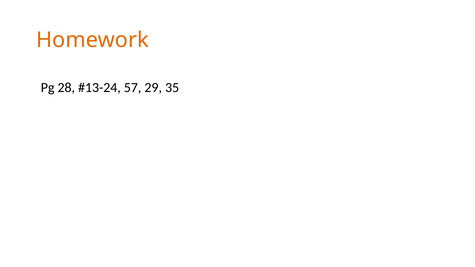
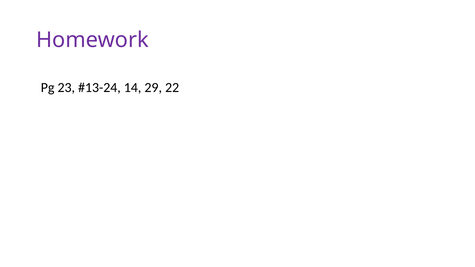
Homework colour: orange -> purple (92, 40)
28: 28 -> 23 (66, 88)
57: 57 -> 14 (133, 88)
35: 35 -> 22 (172, 88)
